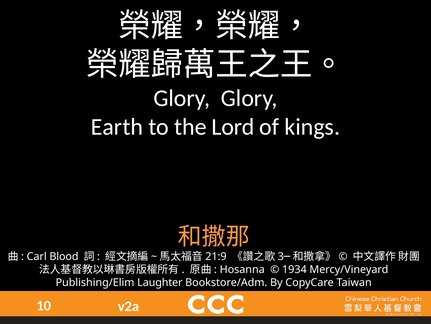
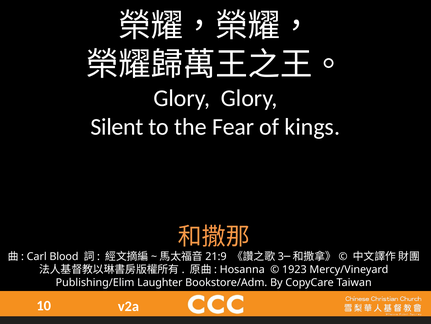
Earth: Earth -> Silent (117, 127)
Lord: Lord -> Fear (233, 127)
1934: 1934 -> 1923 (294, 269)
